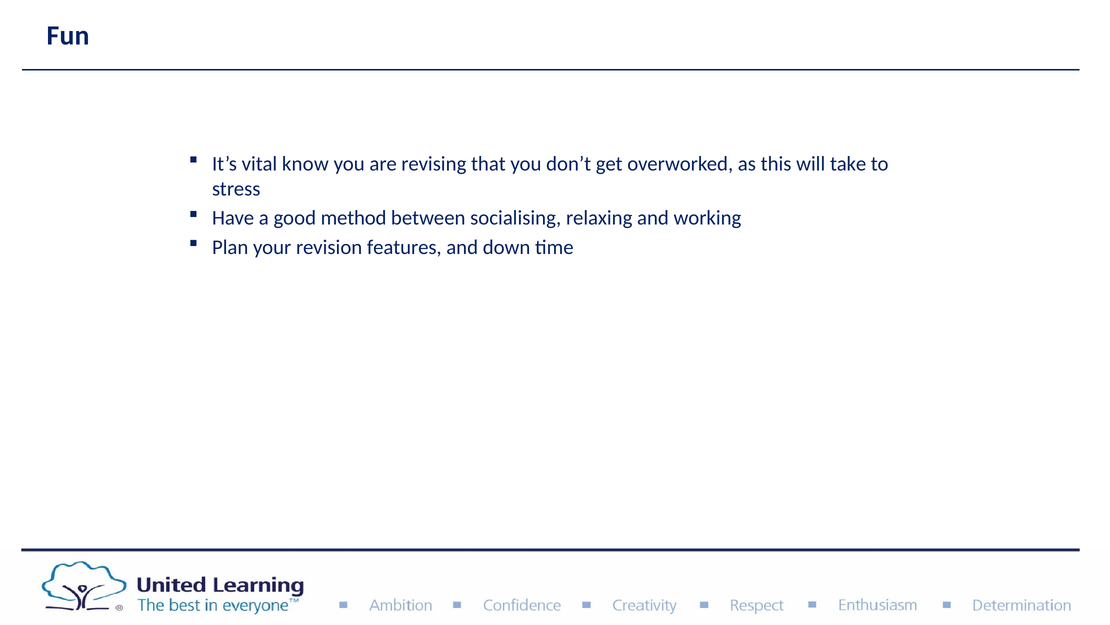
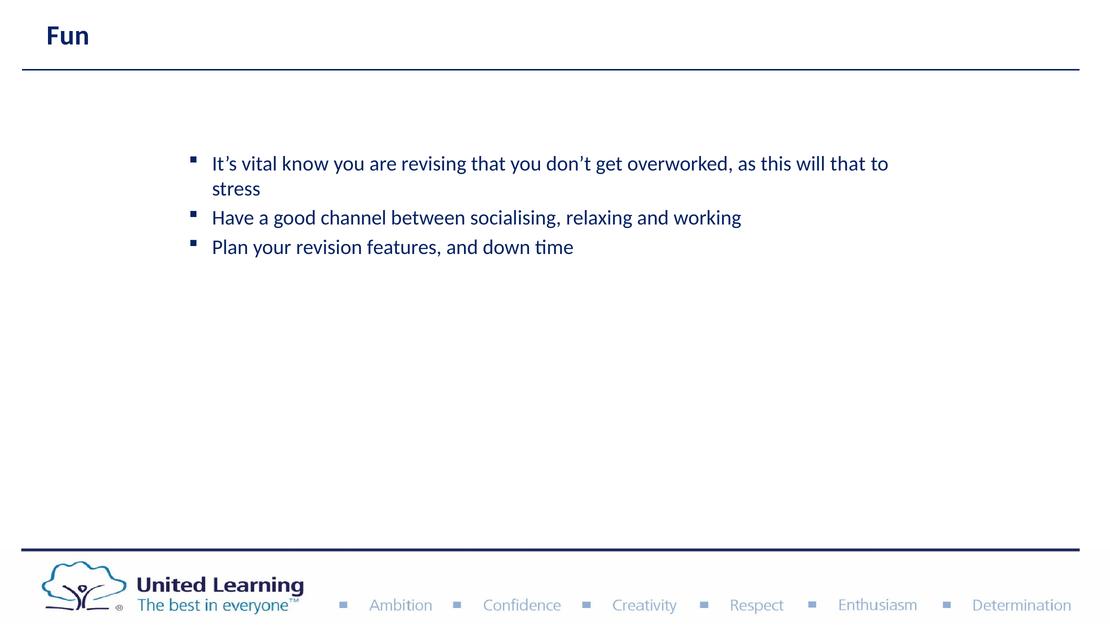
will take: take -> that (848, 164)
method: method -> channel (354, 218)
